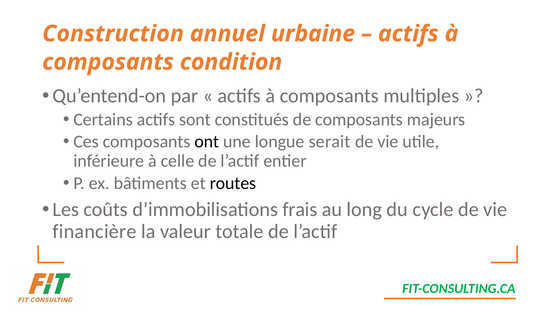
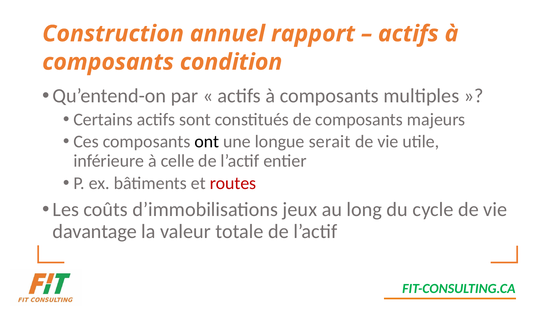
urbaine: urbaine -> rapport (313, 34)
routes colour: black -> red (233, 183)
frais: frais -> jeux (300, 209)
financière: financière -> davantage (95, 231)
